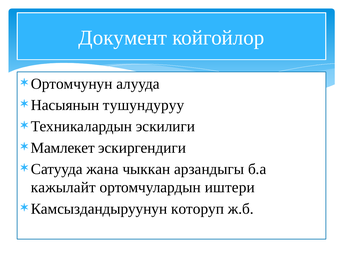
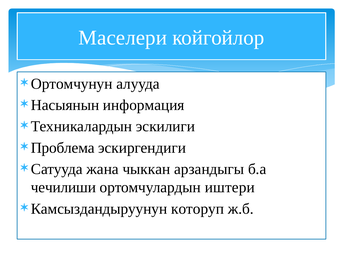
Документ: Документ -> Маселери (123, 38)
тушундуруу: тушундуруу -> информация (144, 105)
Мамлекет: Мамлекет -> Проблема (63, 148)
кажылайт: кажылайт -> чечилиши (63, 188)
